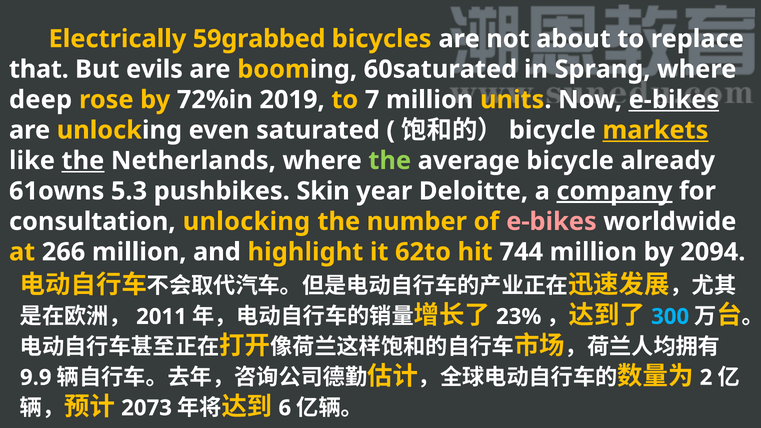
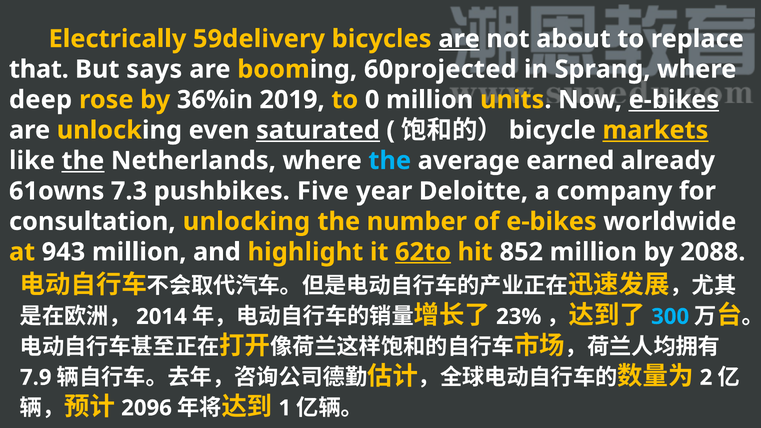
59grabbed: 59grabbed -> 59delivery (259, 39)
are underline: none -> present (459, 39)
evils: evils -> says (154, 69)
60saturated: 60saturated -> 60projected (440, 69)
72%in: 72%in -> 36%in (215, 100)
7: 7 -> 0 (372, 100)
saturated underline: none -> present (318, 130)
the colour: light green -> light blue (390, 161)
average bicycle: bicycle -> earned (570, 161)
5.3: 5.3 -> 7.3 (129, 191)
Skin: Skin -> Five (323, 191)
company underline: present -> none (614, 191)
e-bikes colour: pink -> yellow (551, 222)
266: 266 -> 943 (63, 252)
62to underline: none -> present (423, 252)
744: 744 -> 852 (521, 252)
2094: 2094 -> 2088 (713, 252)
2011: 2011 -> 2014 (161, 317)
9.9: 9.9 -> 7.9 (36, 378)
2073: 2073 -> 2096 (147, 408)
6: 6 -> 1 (285, 408)
